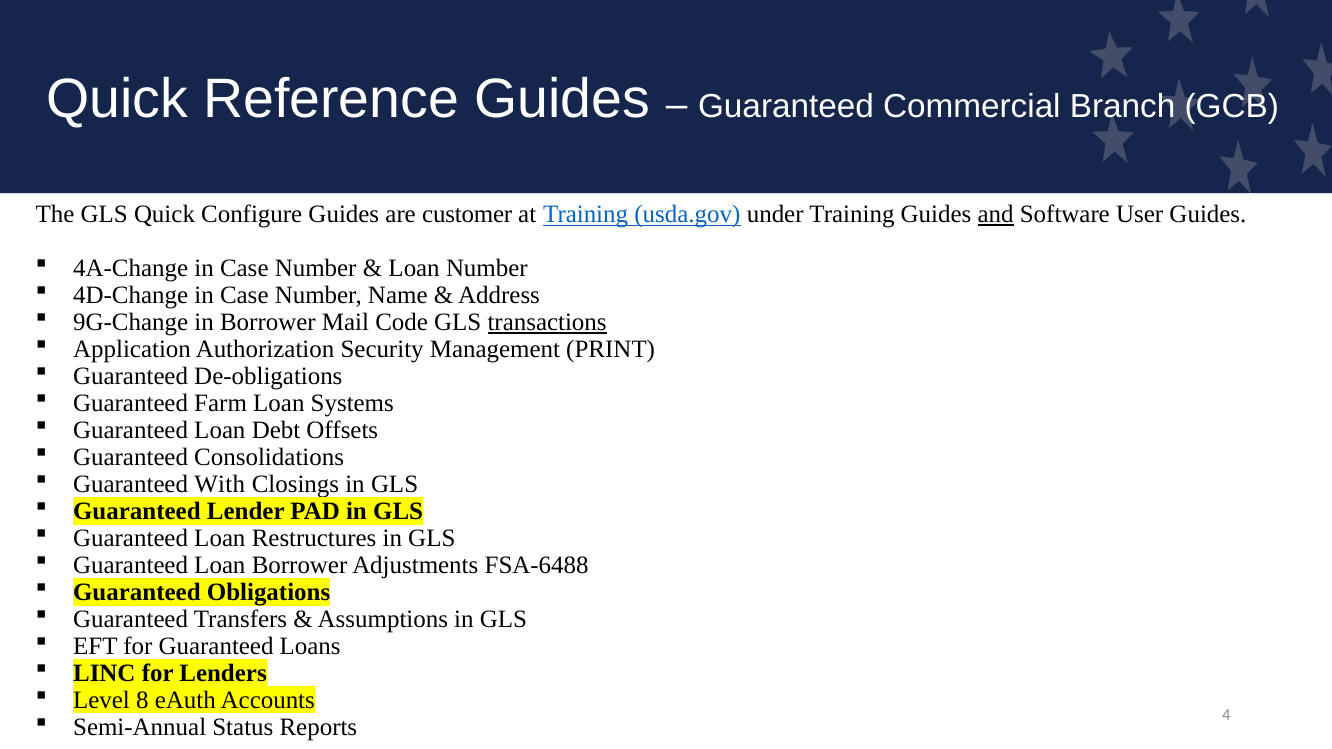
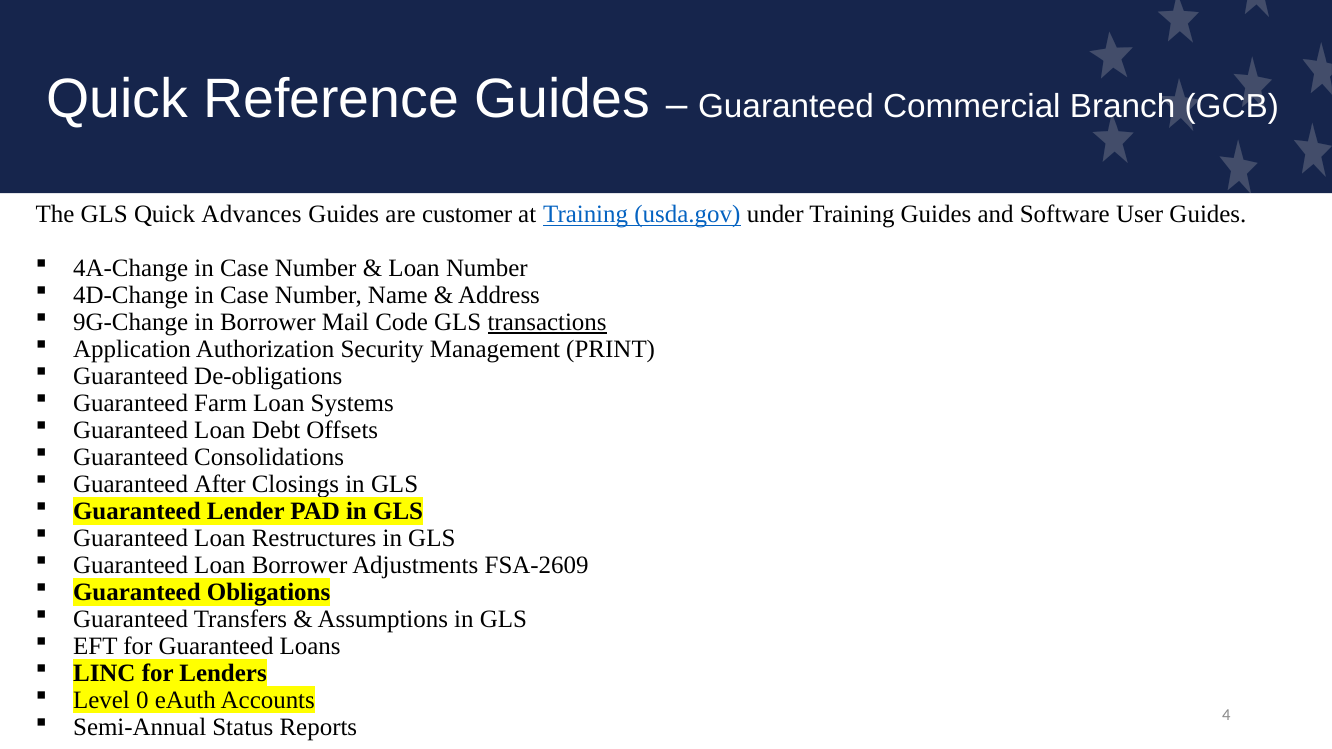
Configure: Configure -> Advances (252, 214)
and underline: present -> none (996, 214)
With: With -> After (220, 484)
FSA-6488: FSA-6488 -> FSA-2609 (537, 565)
8: 8 -> 0 (142, 700)
